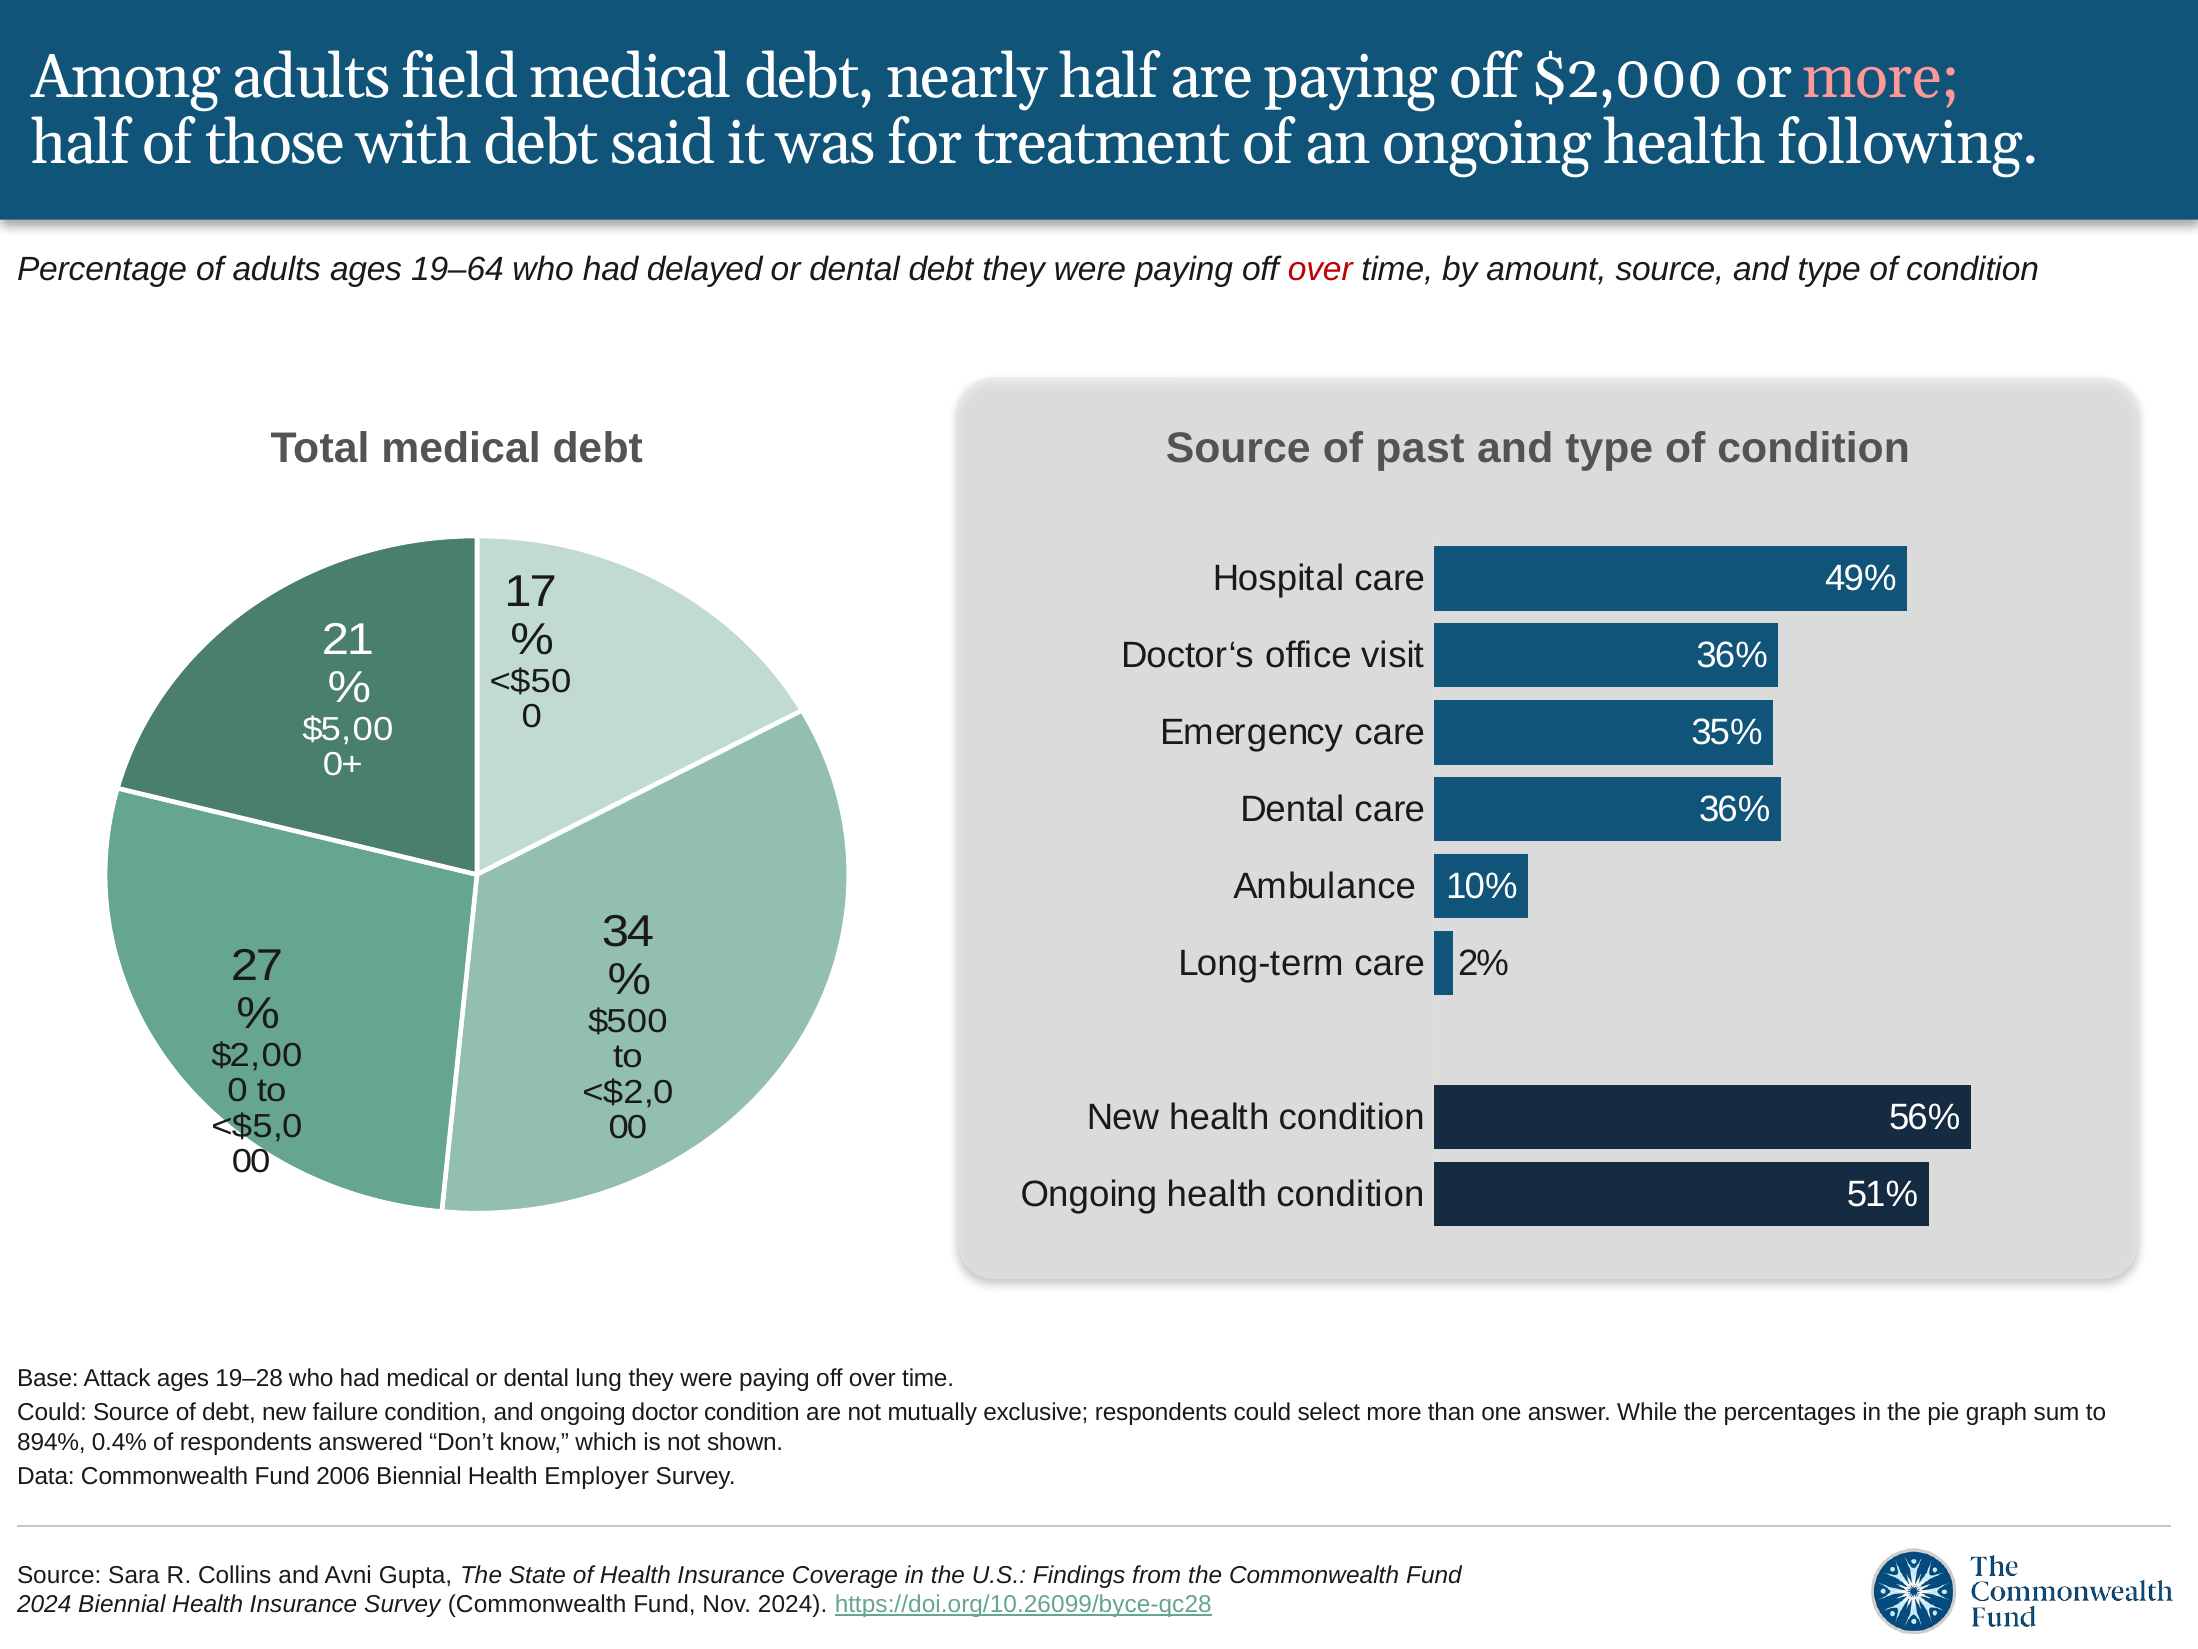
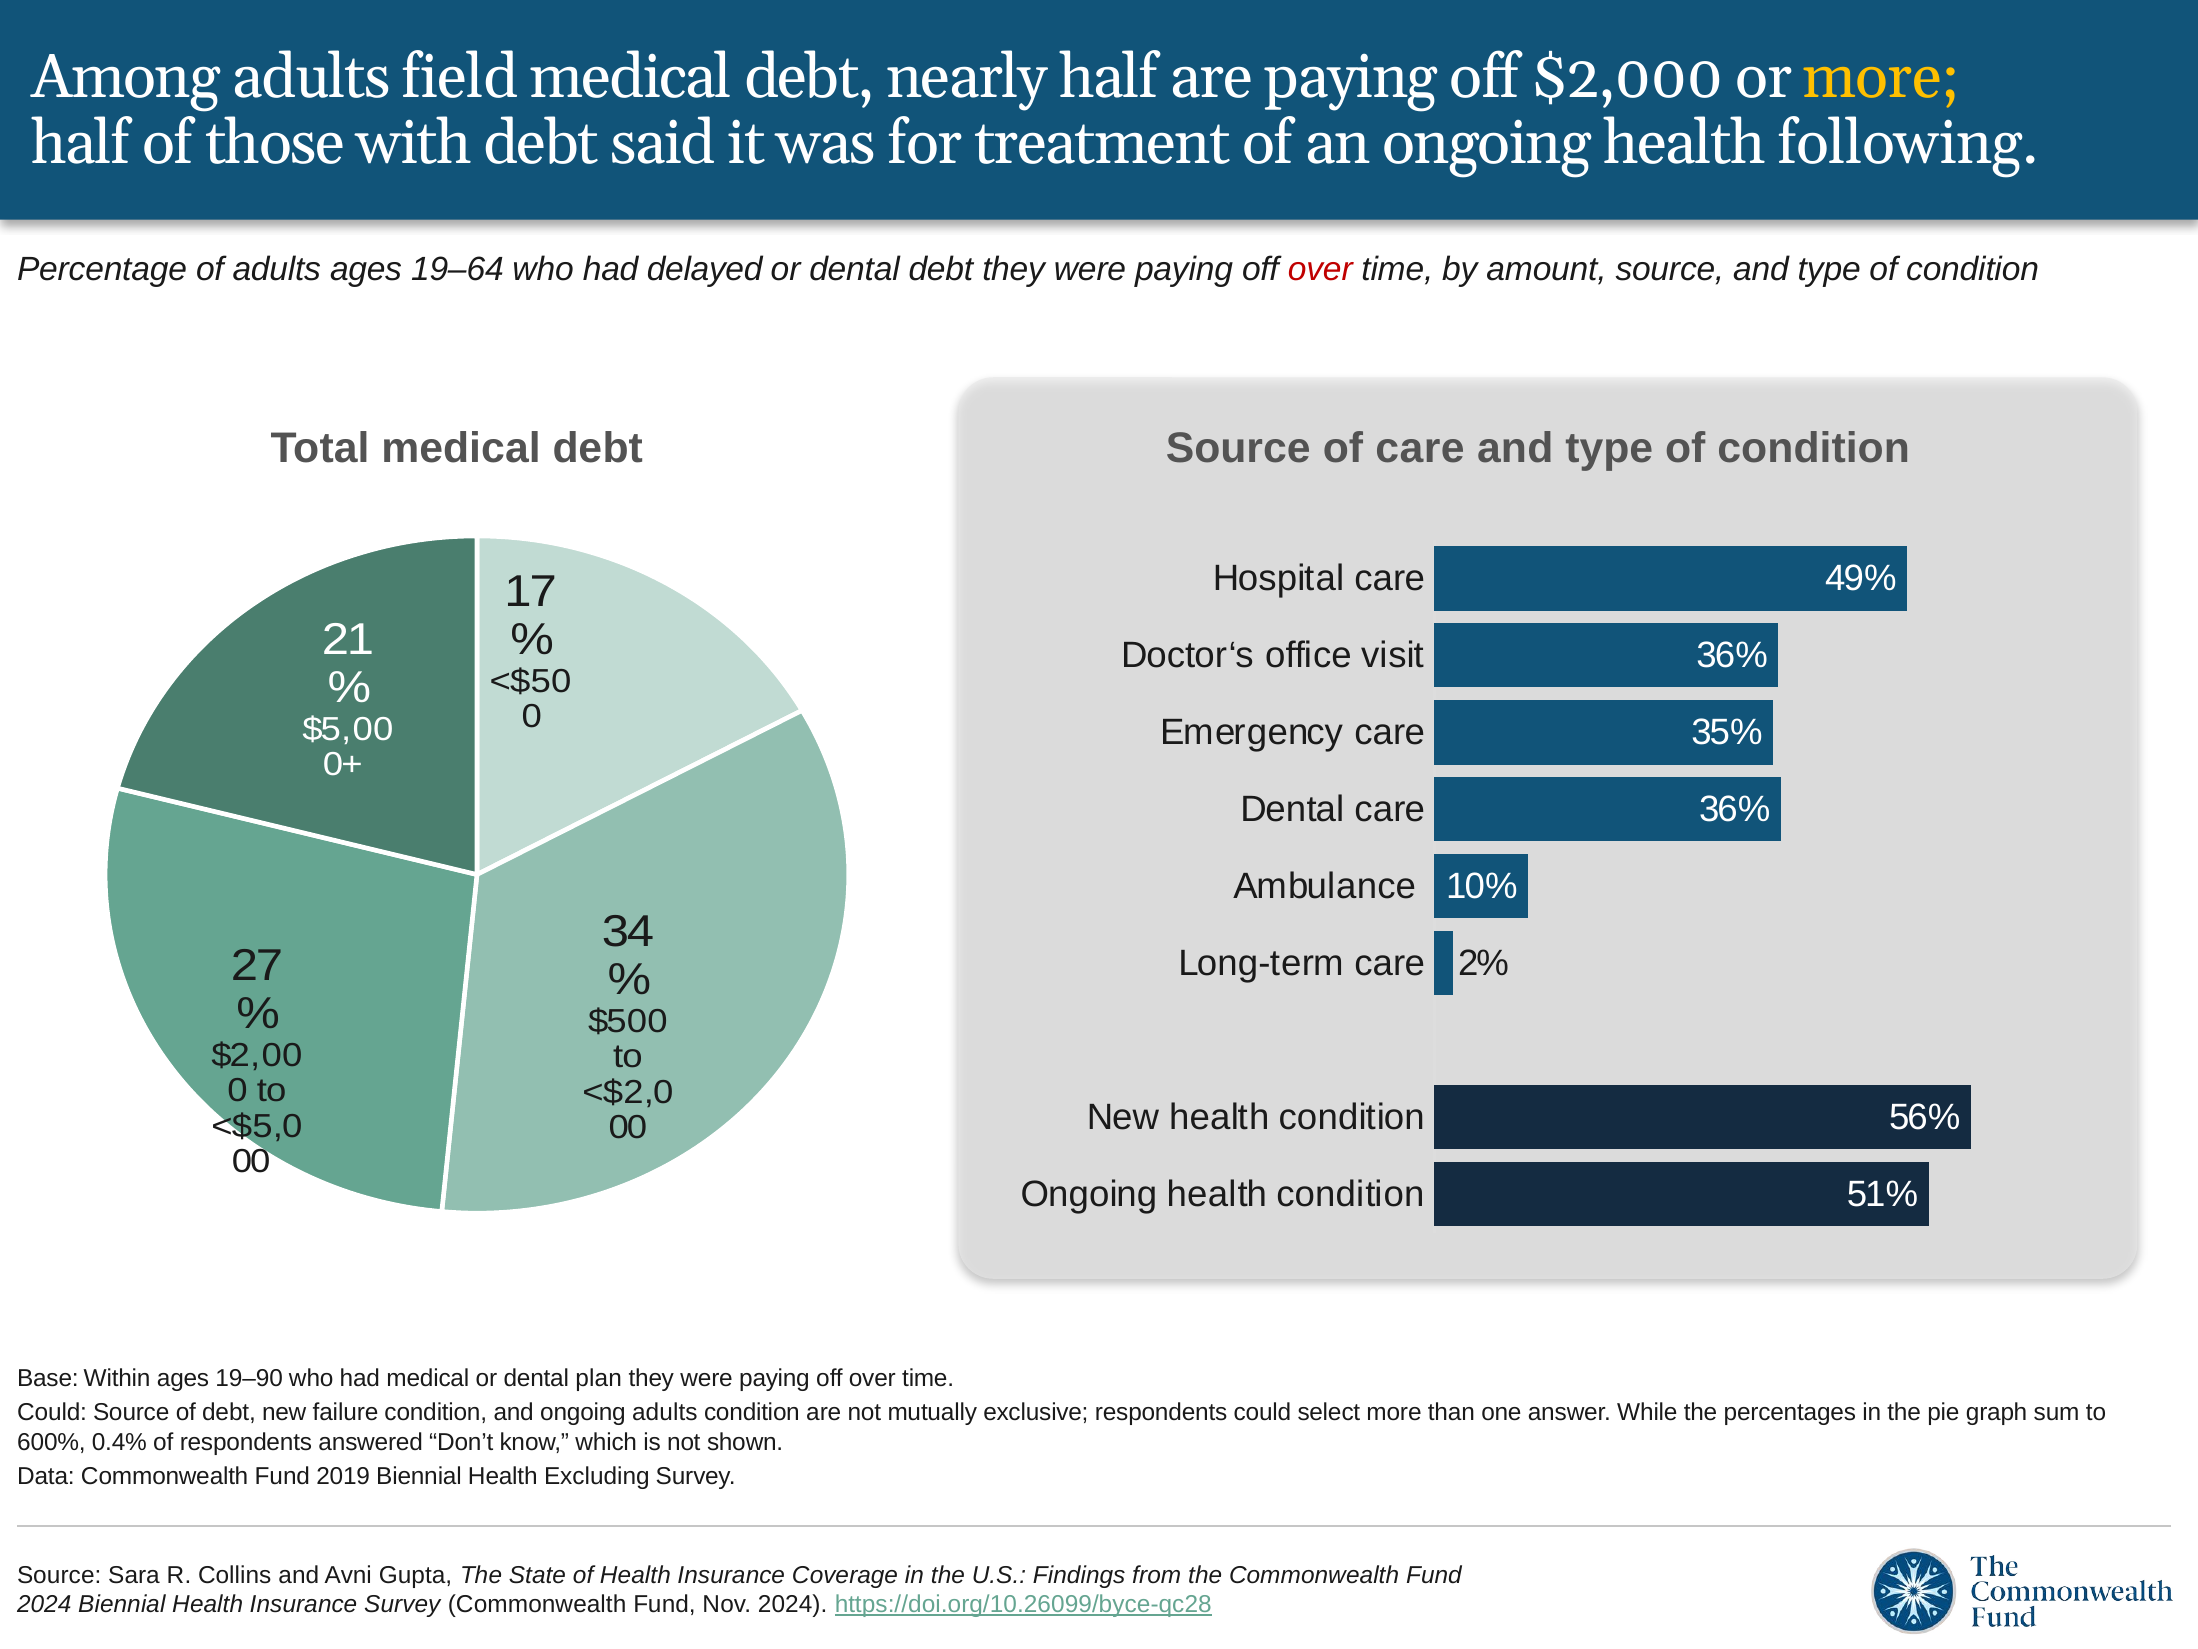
more colour: pink -> yellow (1881, 77)
of past: past -> care (1420, 448)
Attack: Attack -> Within (117, 1378)
19–28: 19–28 -> 19–90 (249, 1378)
lung: lung -> plan (599, 1378)
ongoing doctor: doctor -> adults (665, 1412)
894%: 894% -> 600% (51, 1442)
2006: 2006 -> 2019 (343, 1476)
Employer: Employer -> Excluding (597, 1476)
